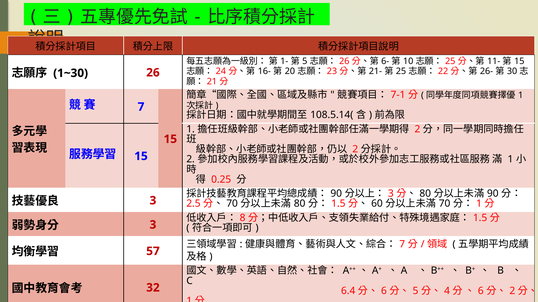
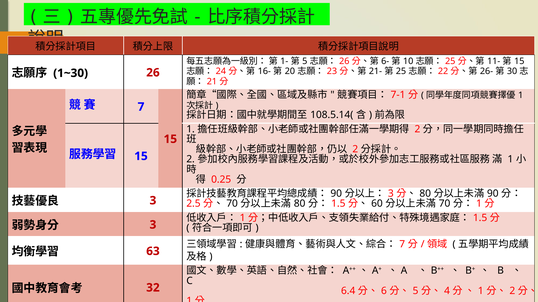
8: 8 -> 1 (243, 218)
57: 57 -> 63 (153, 252)
6: 6 -> 1 (481, 291)
